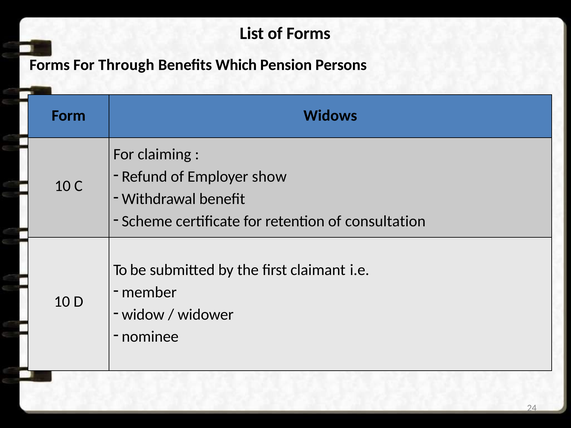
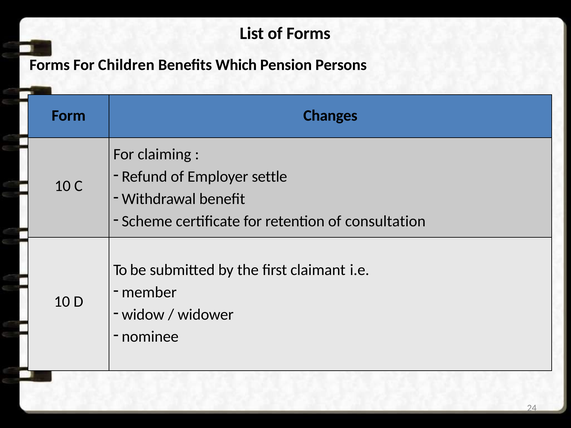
Through: Through -> Children (126, 65)
Widows: Widows -> Changes (330, 116)
show: show -> settle (269, 177)
